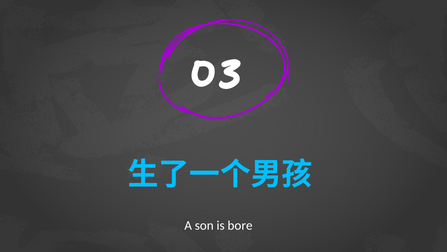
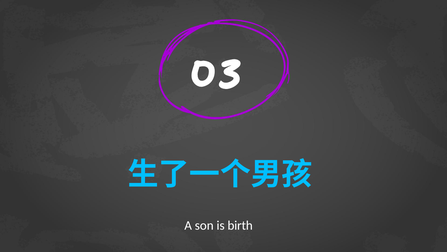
bore: bore -> birth (240, 225)
